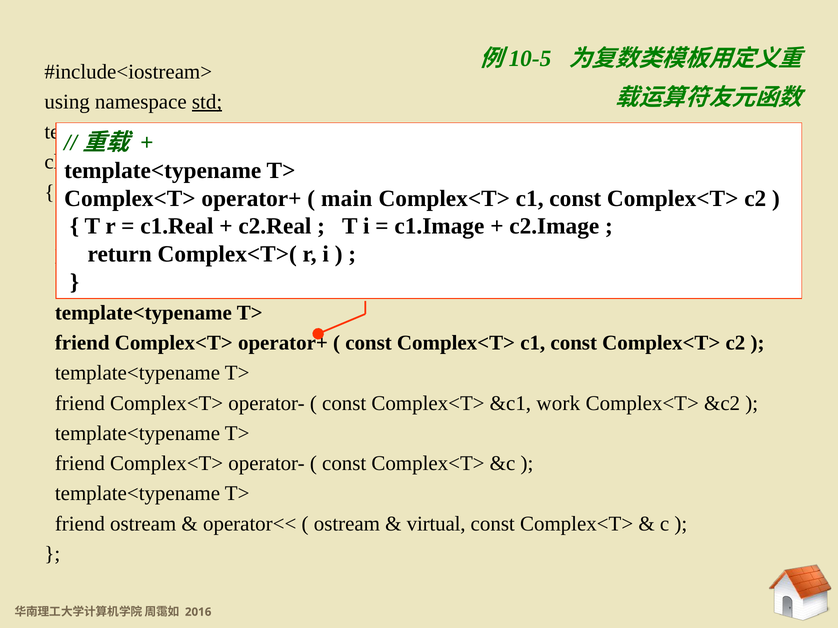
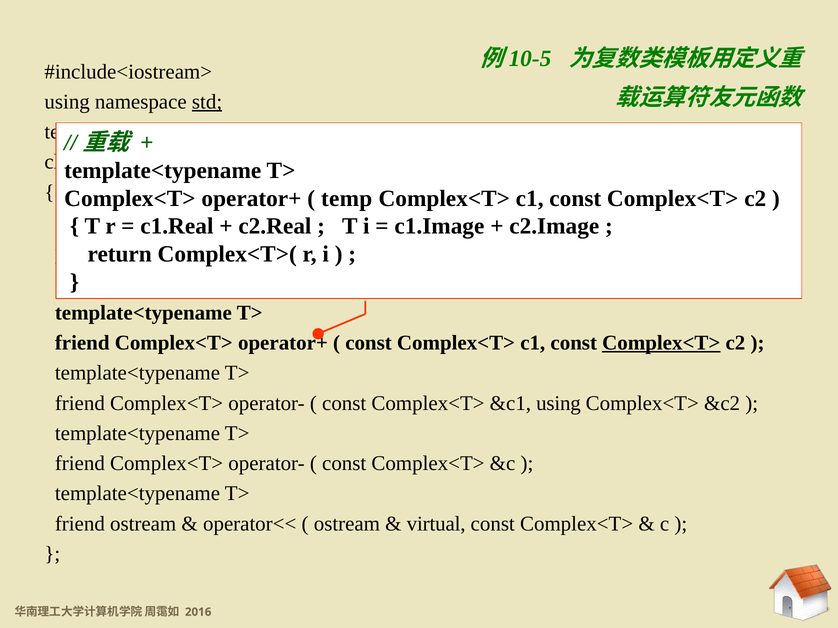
main: main -> temp (347, 199)
Complex<T> underline: none -> present (661, 343)
&c1 work: work -> using (558, 403)
